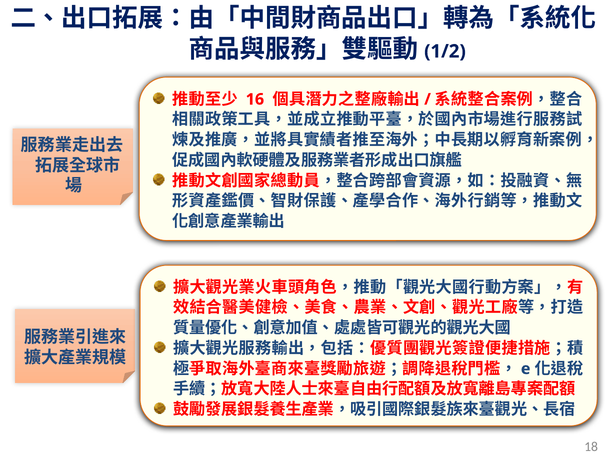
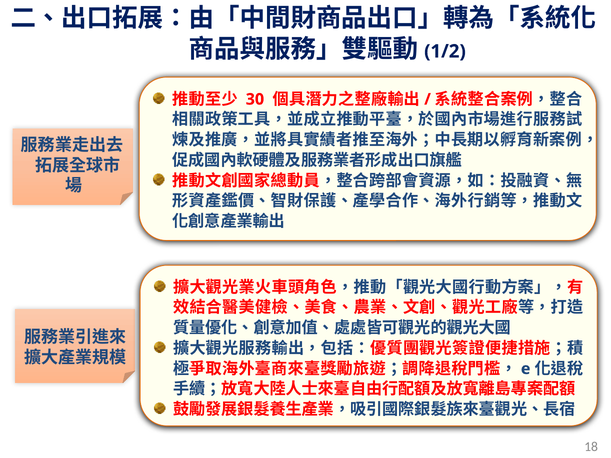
16: 16 -> 30 (255, 99)
